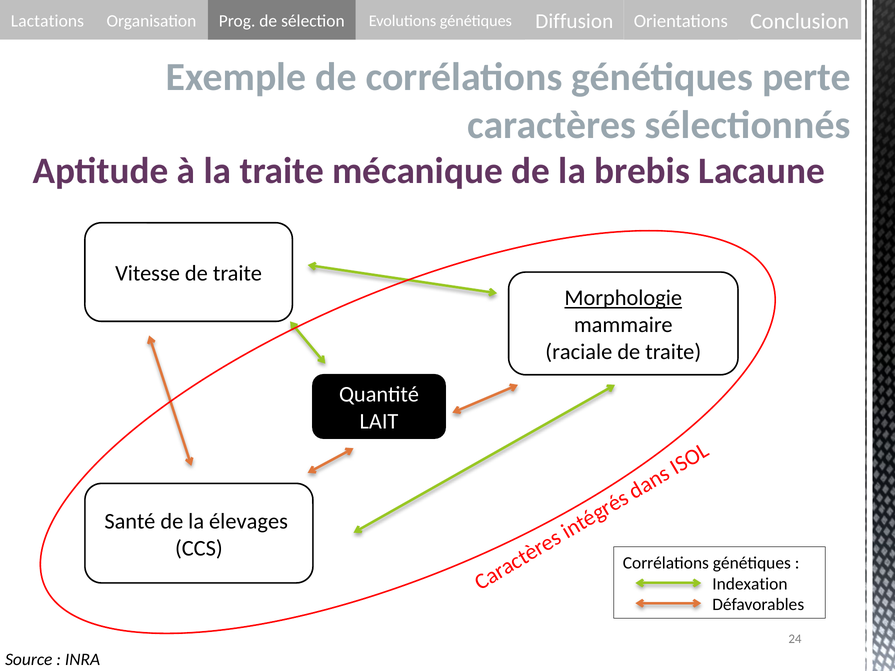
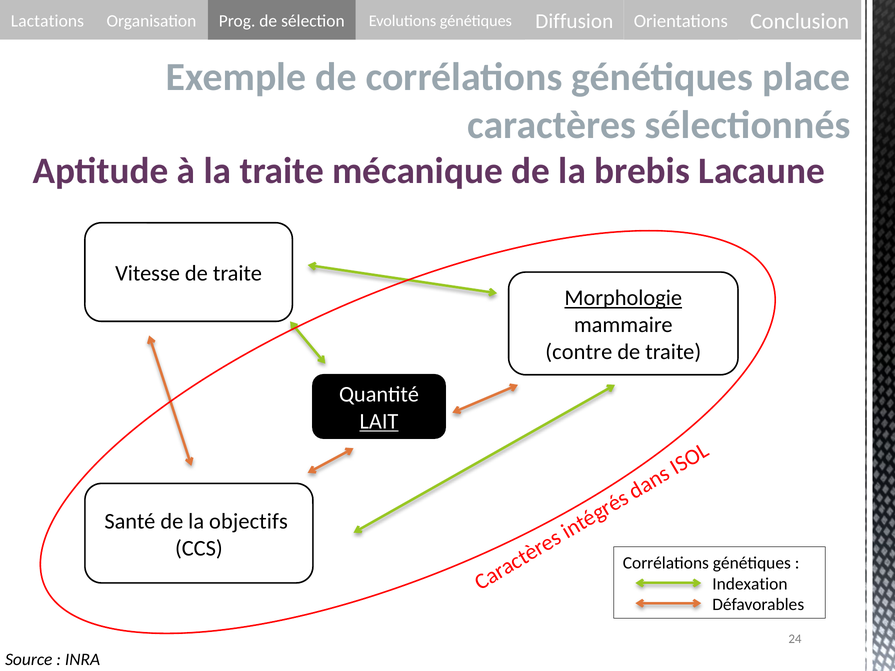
perte: perte -> place (806, 77)
raciale: raciale -> contre (579, 352)
LAIT underline: none -> present (379, 422)
élevages: élevages -> objectifs (248, 521)
